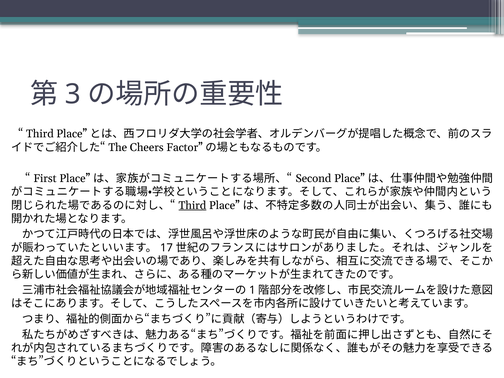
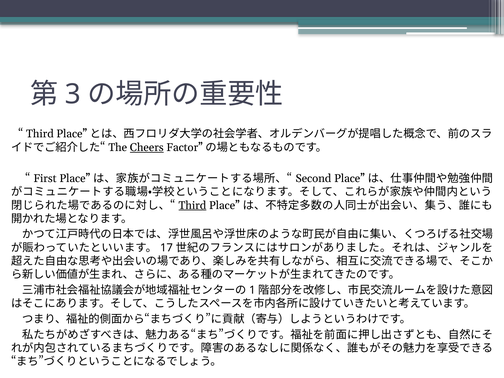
Cheers underline: none -> present (147, 147)
